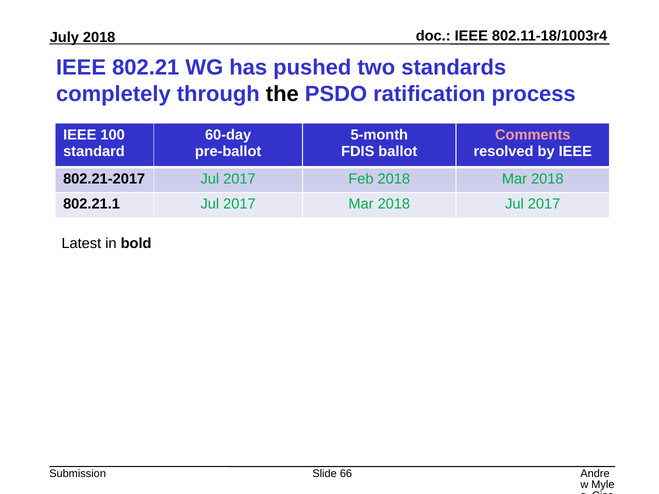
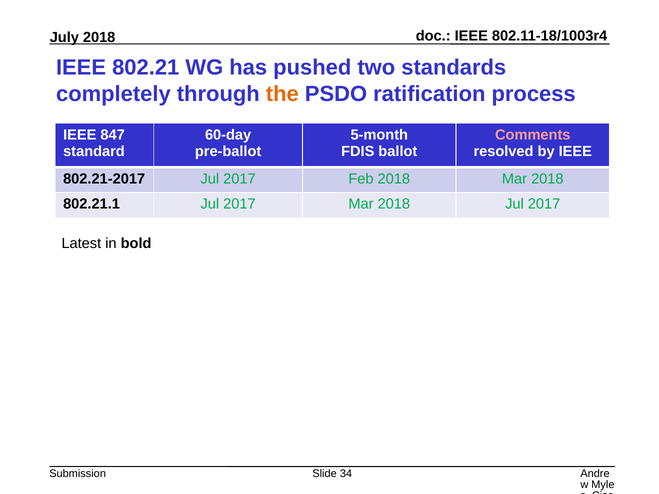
the colour: black -> orange (282, 94)
100: 100 -> 847 (113, 135)
66: 66 -> 34 (346, 474)
